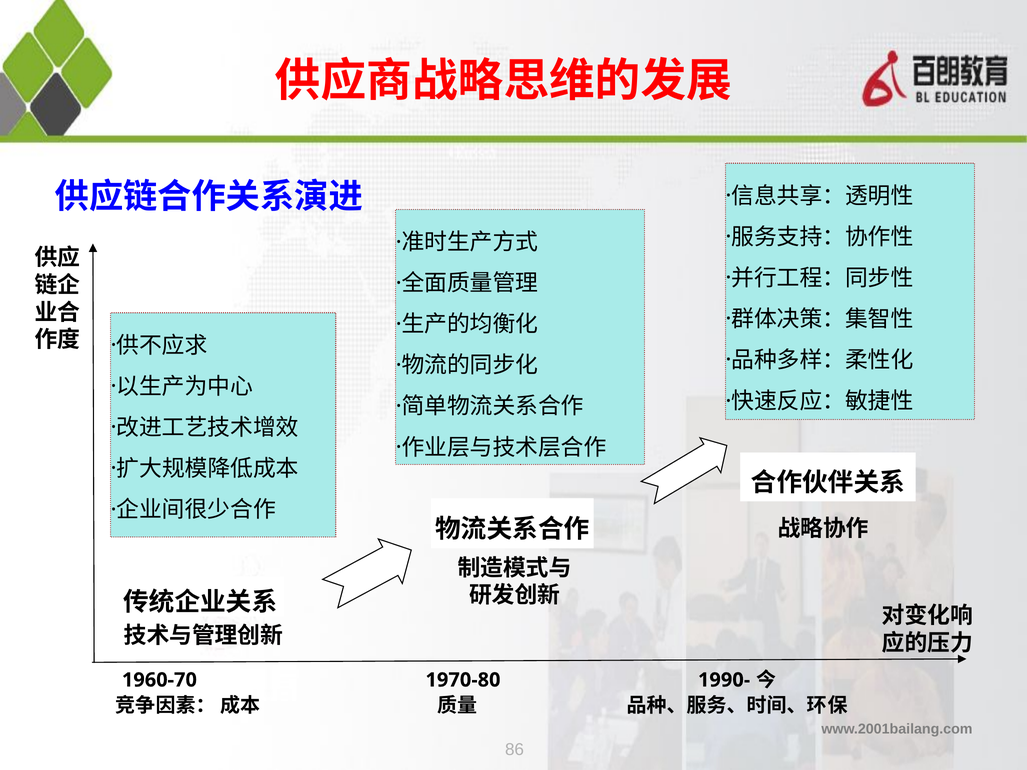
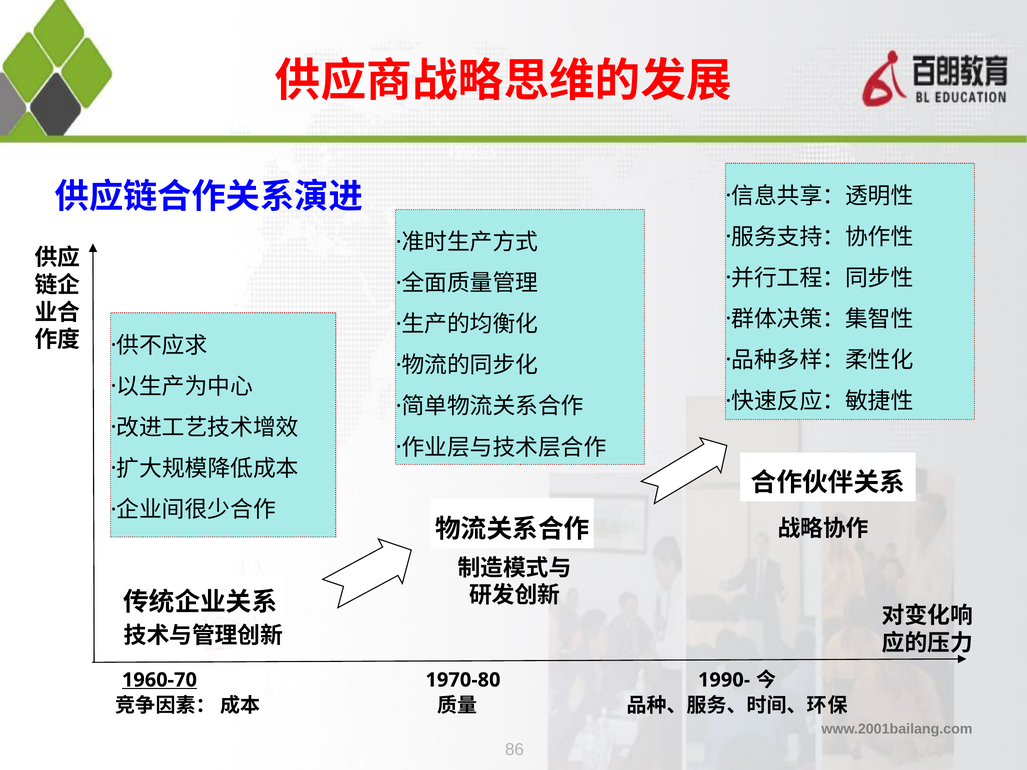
1960-70 underline: none -> present (159, 680)
